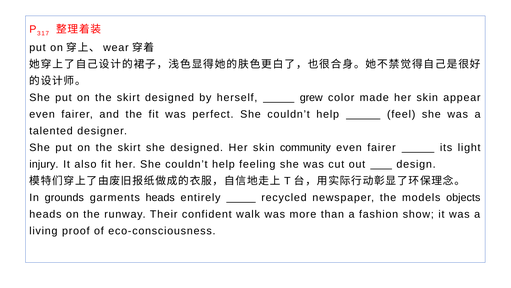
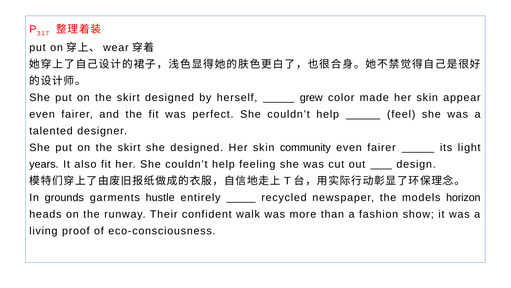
injury: injury -> years (44, 164)
garments heads: heads -> hustle (160, 197)
objects: objects -> horizon (463, 197)
